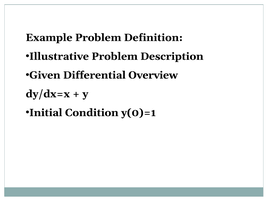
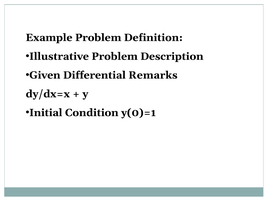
Overview: Overview -> Remarks (153, 75)
